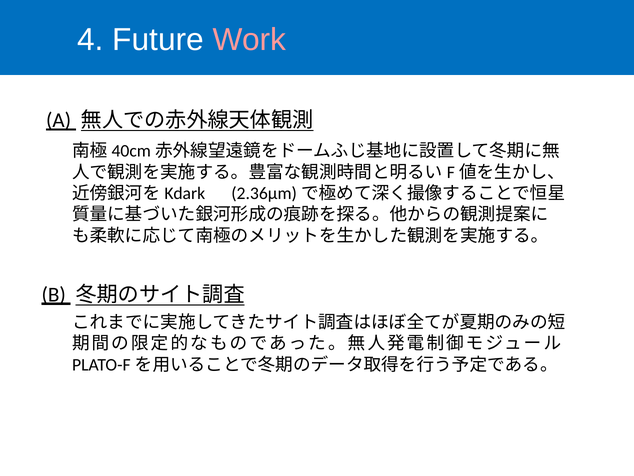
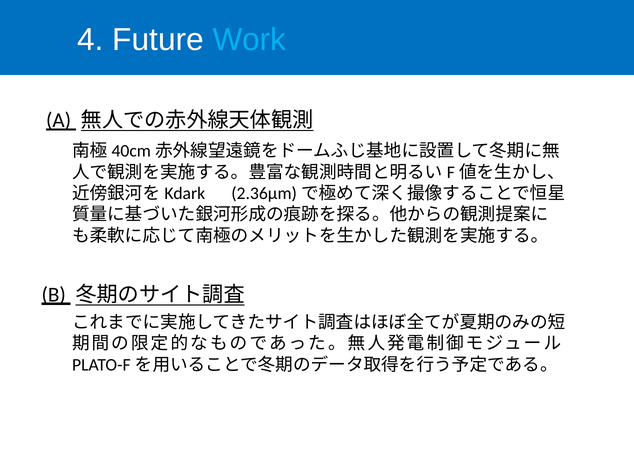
Work colour: pink -> light blue (249, 40)
